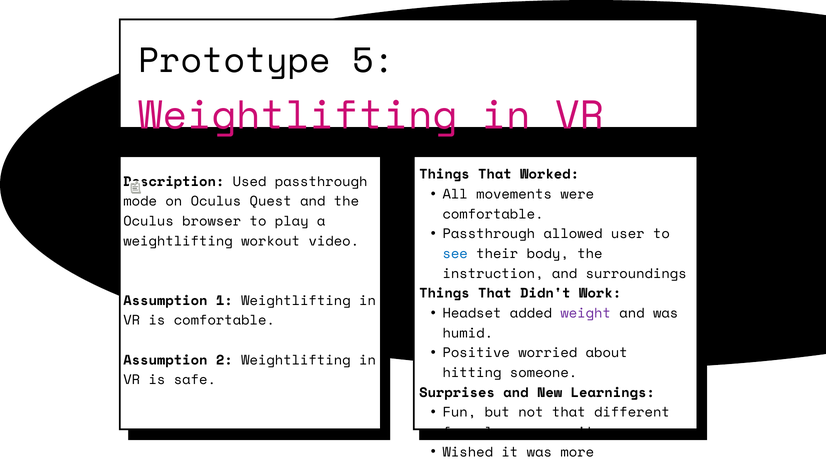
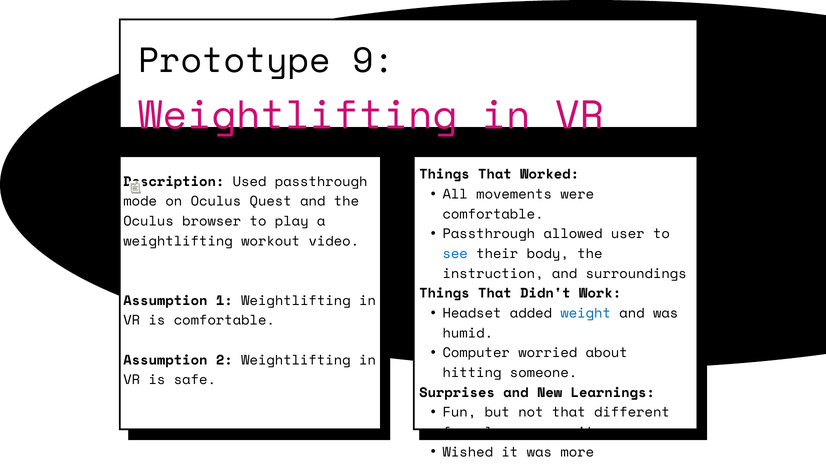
5: 5 -> 9 (373, 61)
weight colour: purple -> blue (586, 313)
Positive: Positive -> Computer (476, 353)
